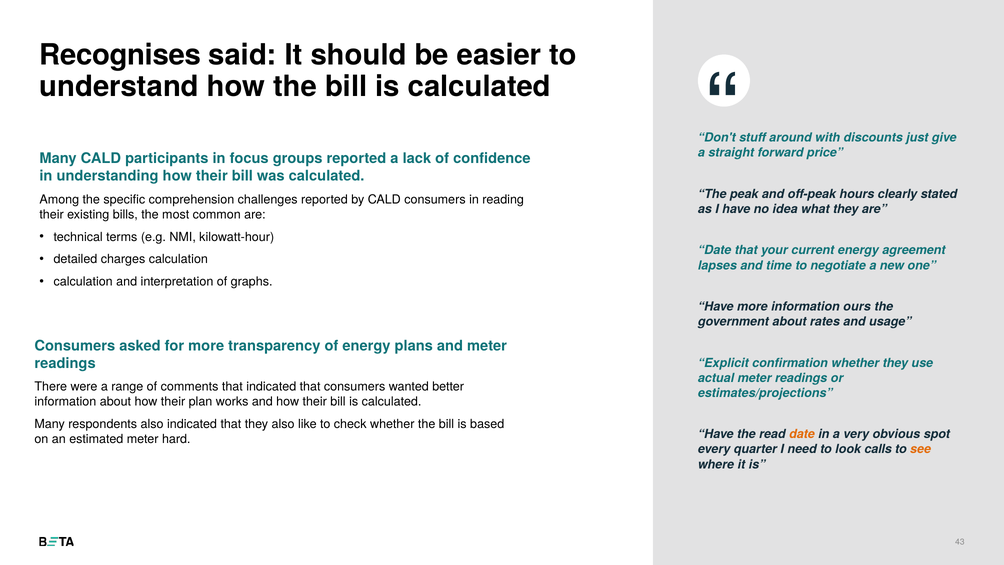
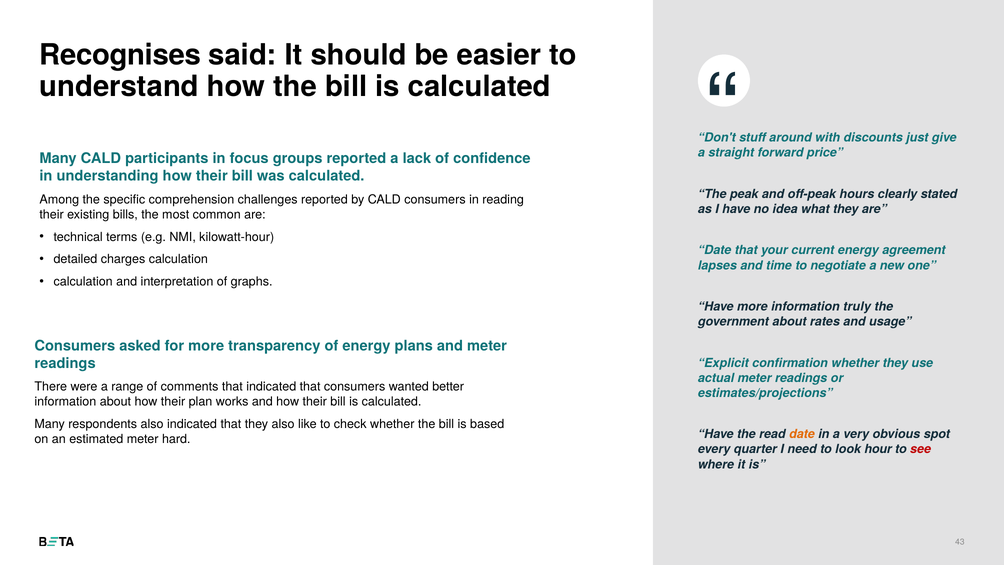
ours: ours -> truly (857, 306)
calls: calls -> hour (878, 449)
see colour: orange -> red (921, 449)
